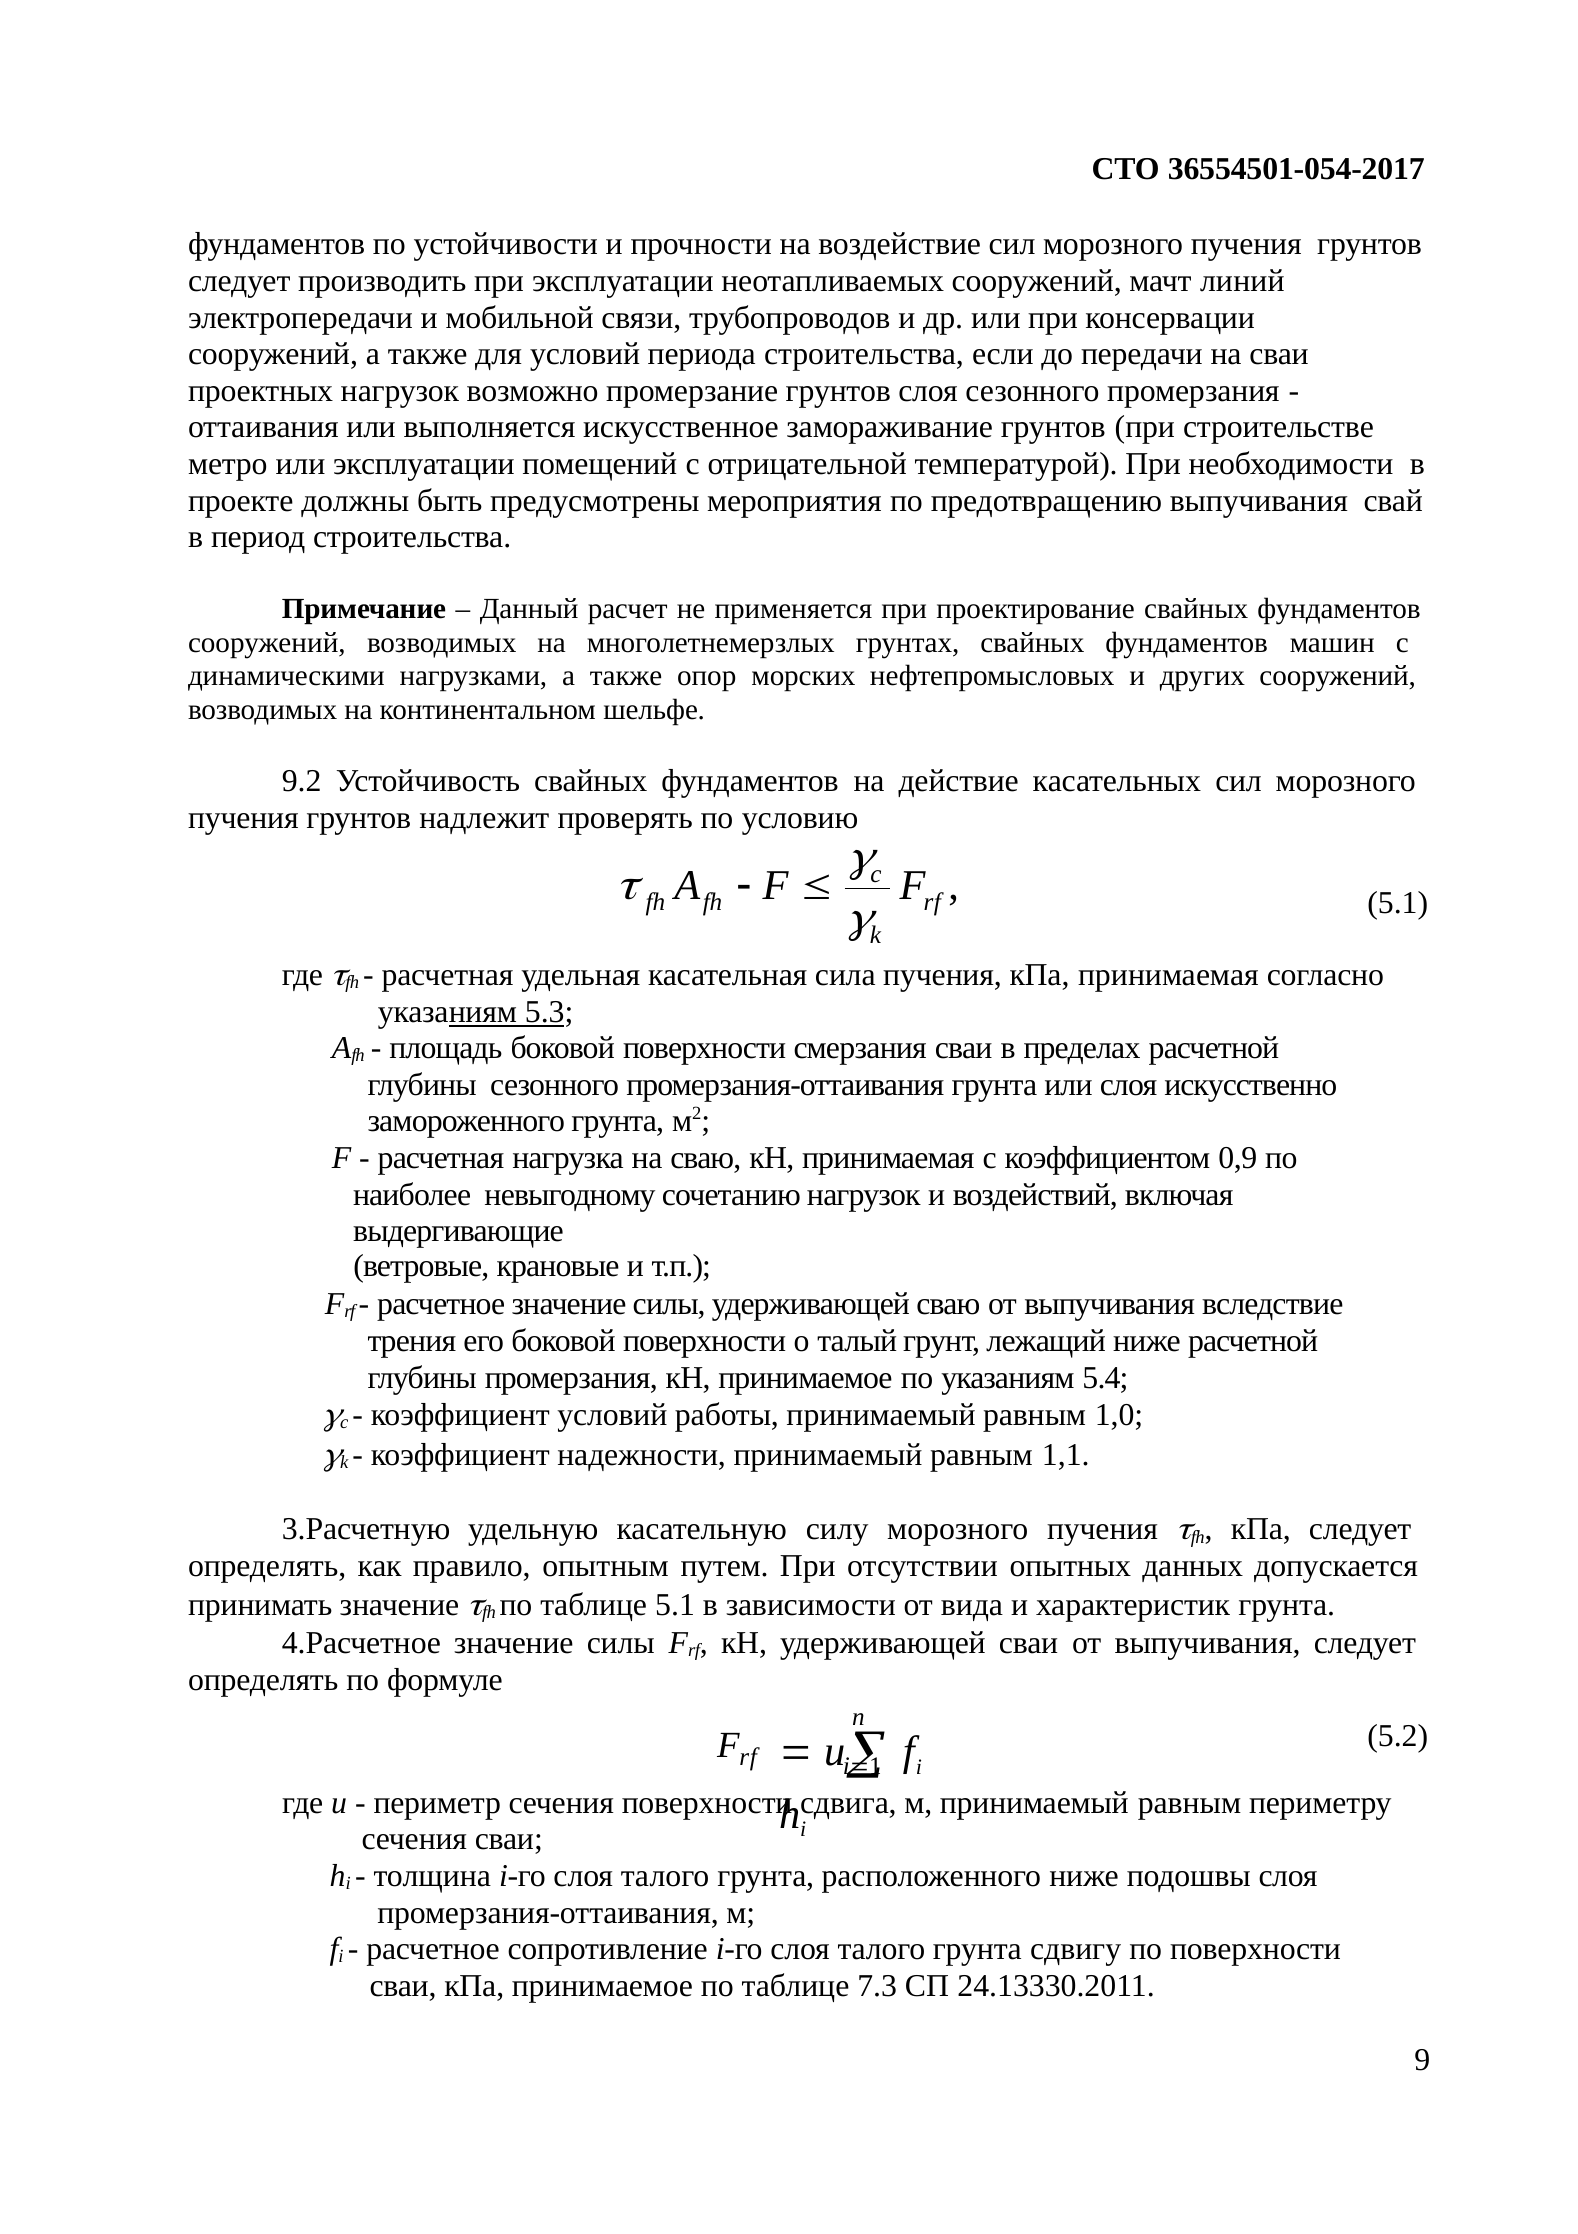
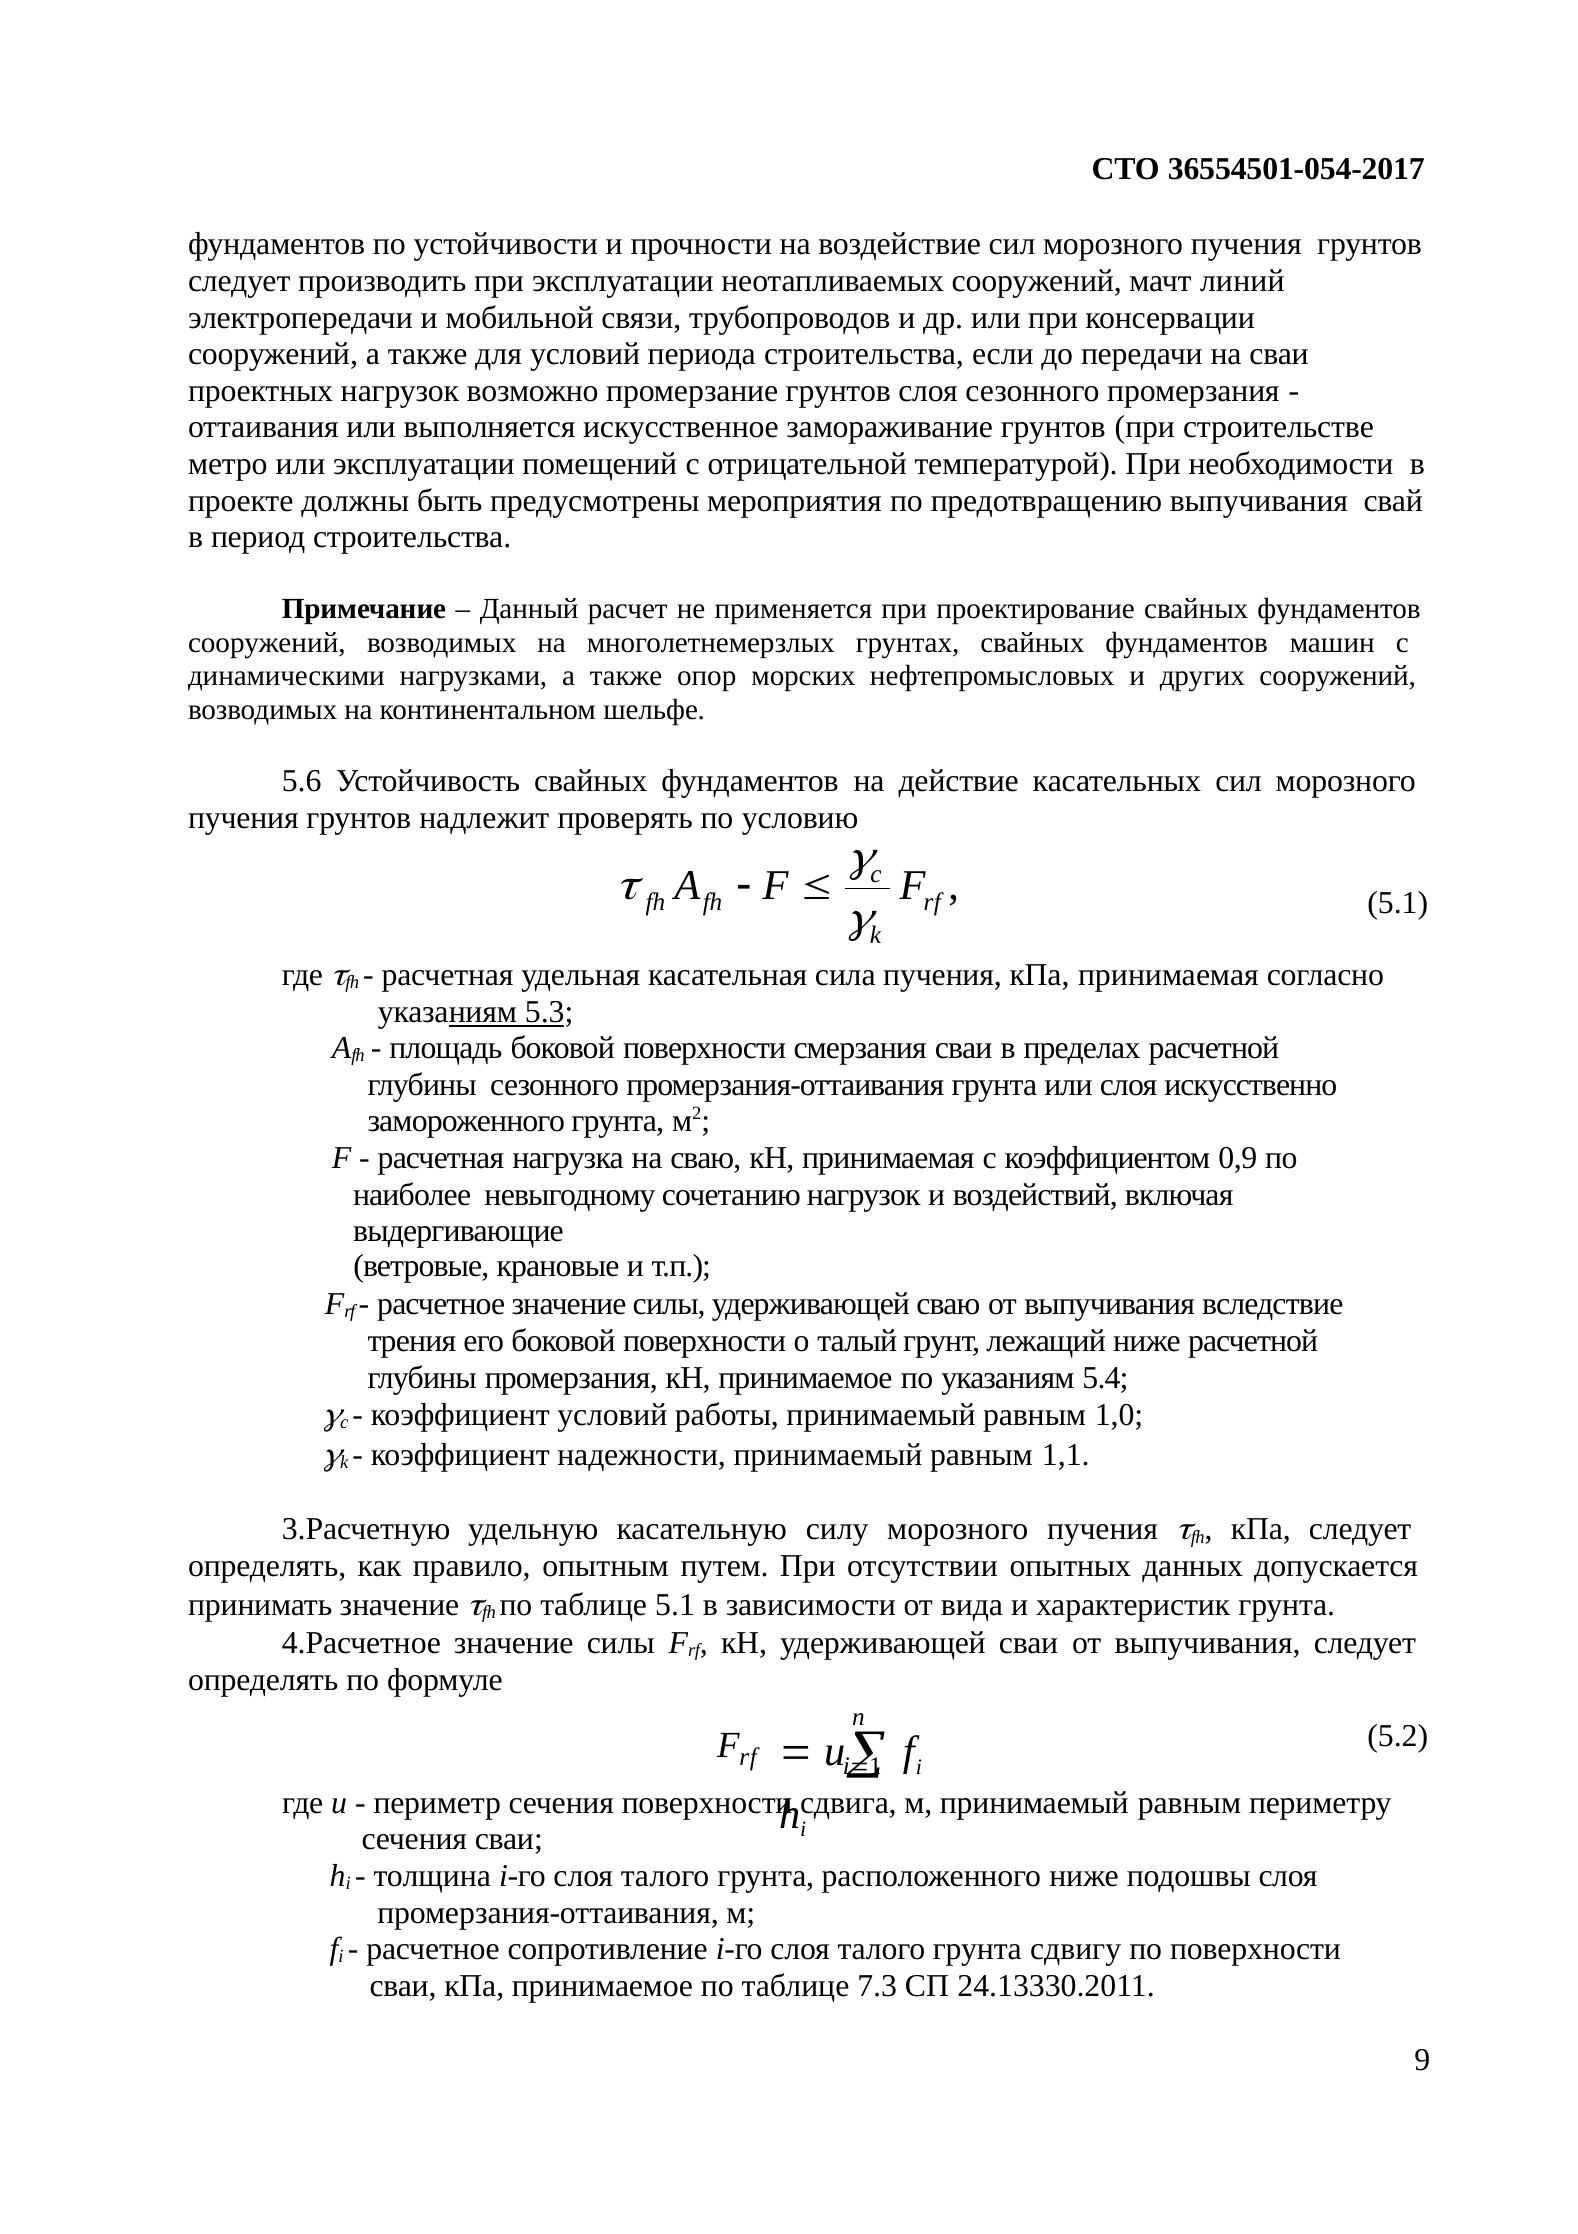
9.2: 9.2 -> 5.6 (302, 781)
